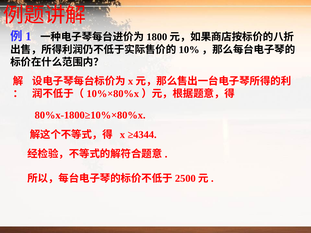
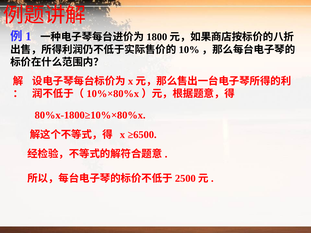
≥4344: ≥4344 -> ≥6500 (142, 135)
